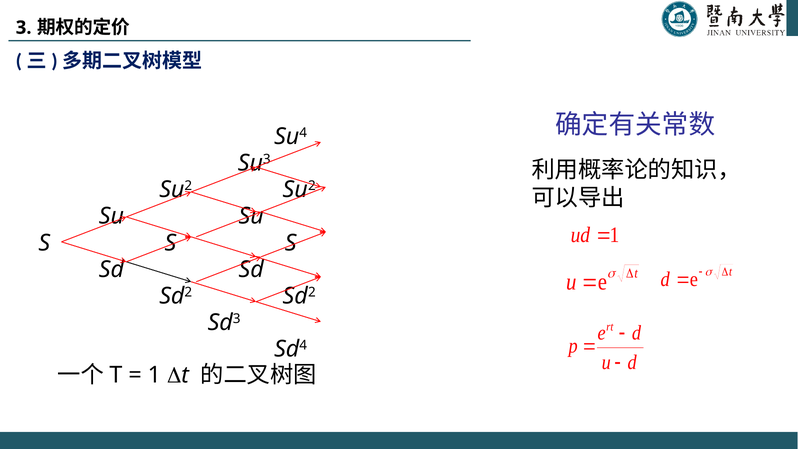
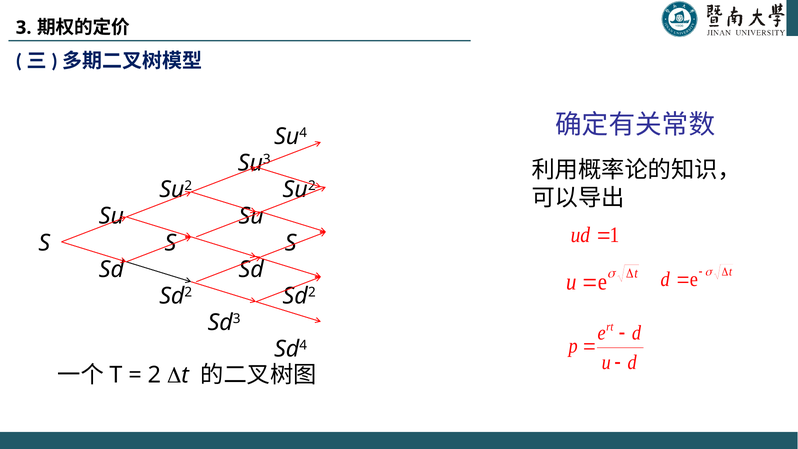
1: 1 -> 2 (154, 375)
